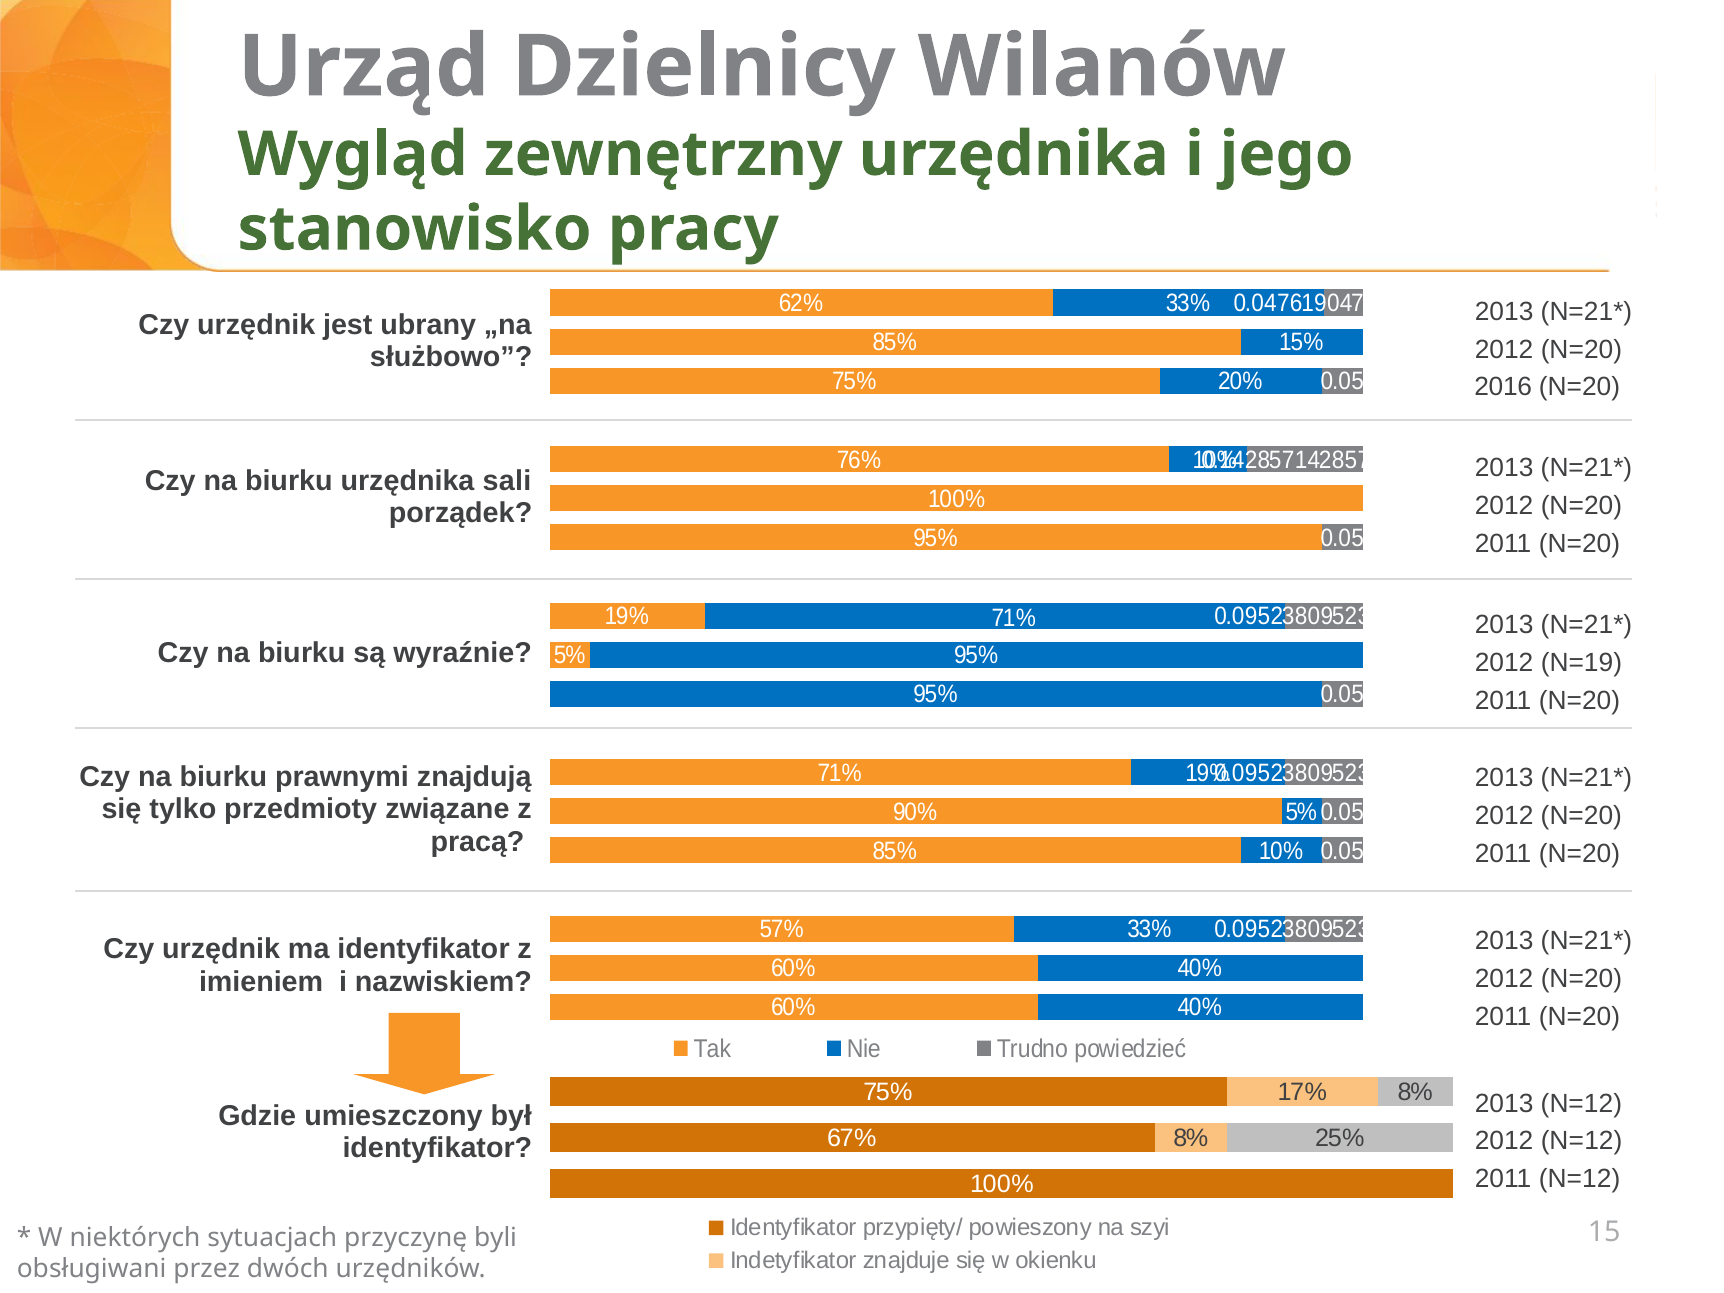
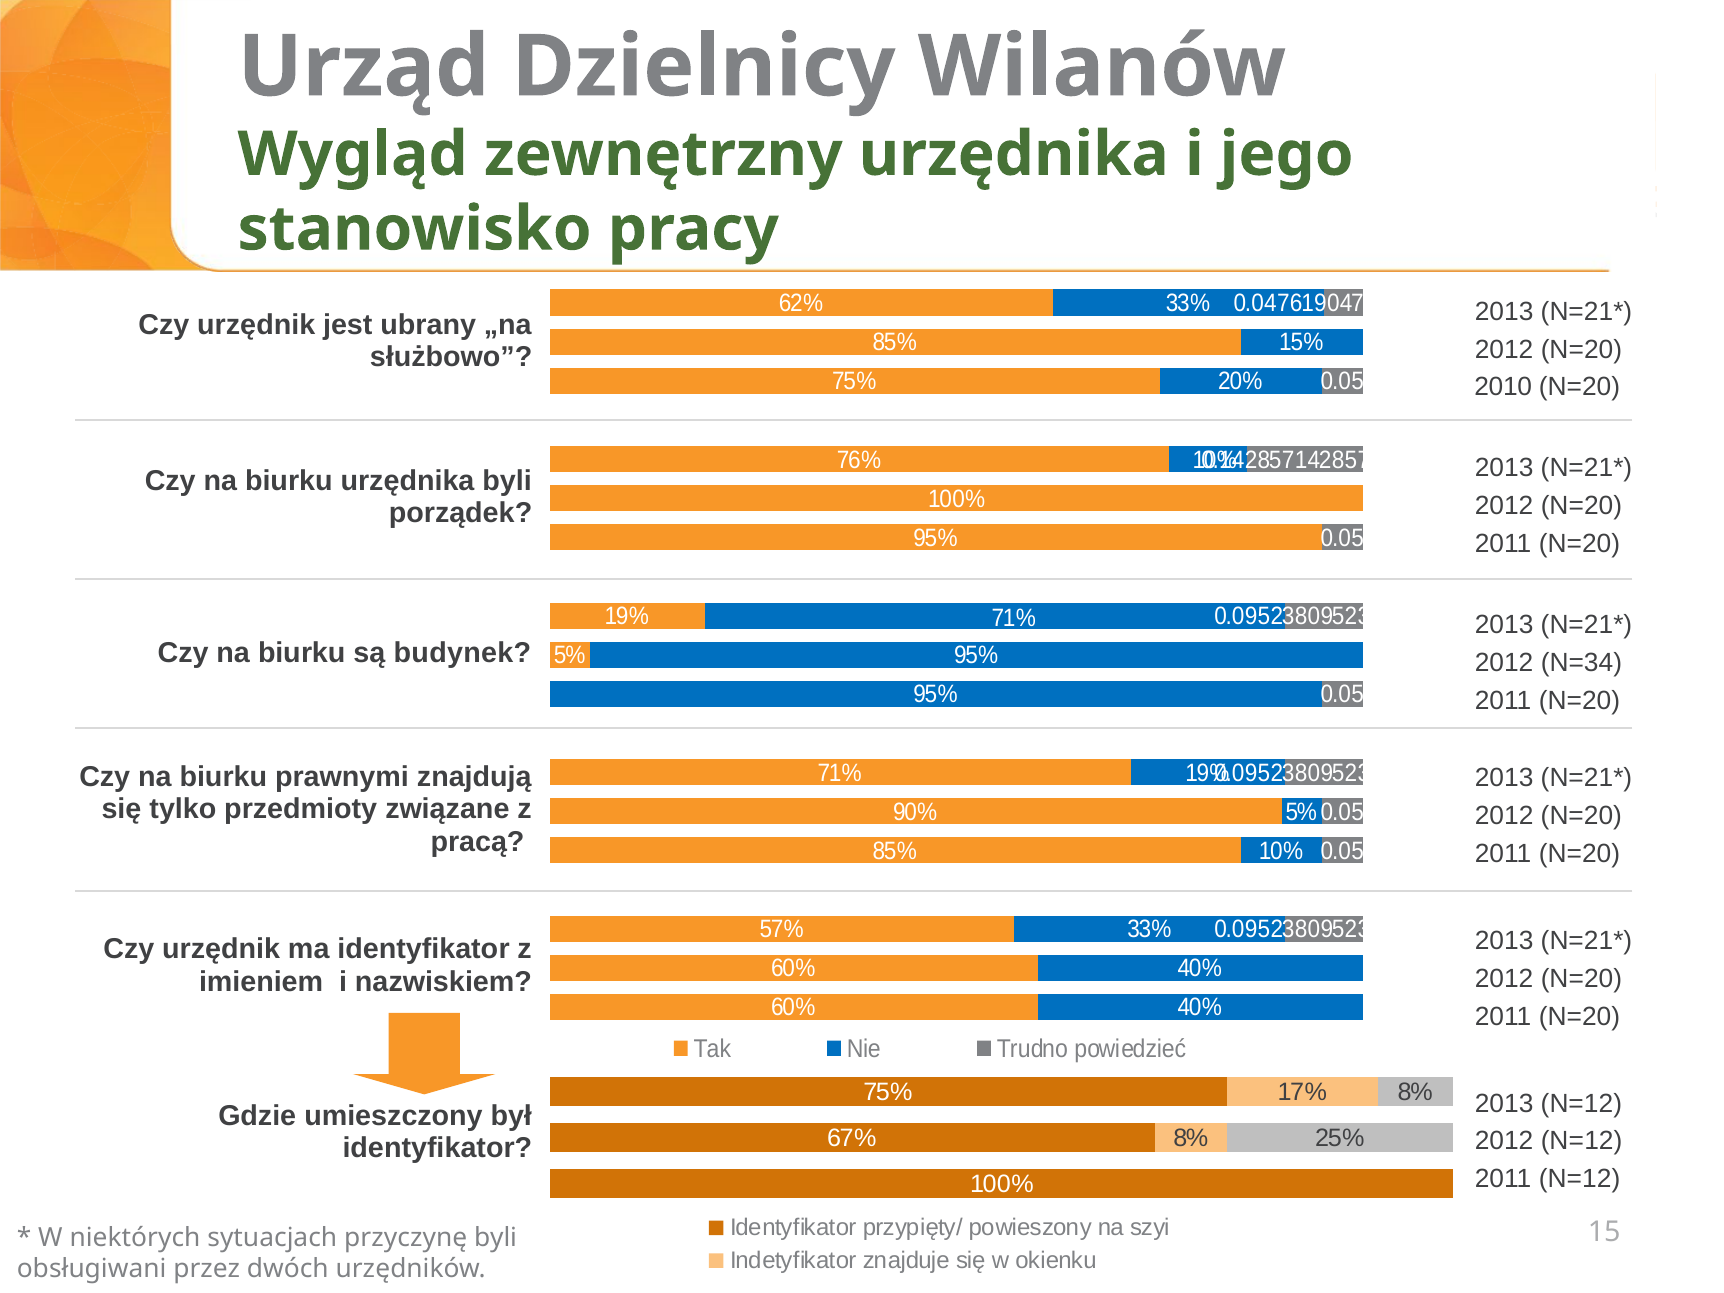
2016: 2016 -> 2010 (1503, 387)
urzędnika sali: sali -> byli (507, 481)
wyraźnie: wyraźnie -> budynek (462, 653)
N=19: N=19 -> N=34 (1581, 663)
